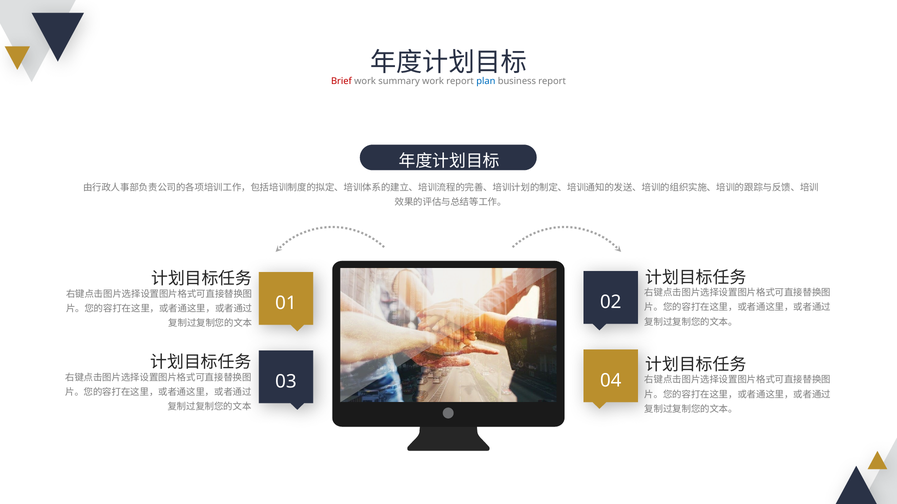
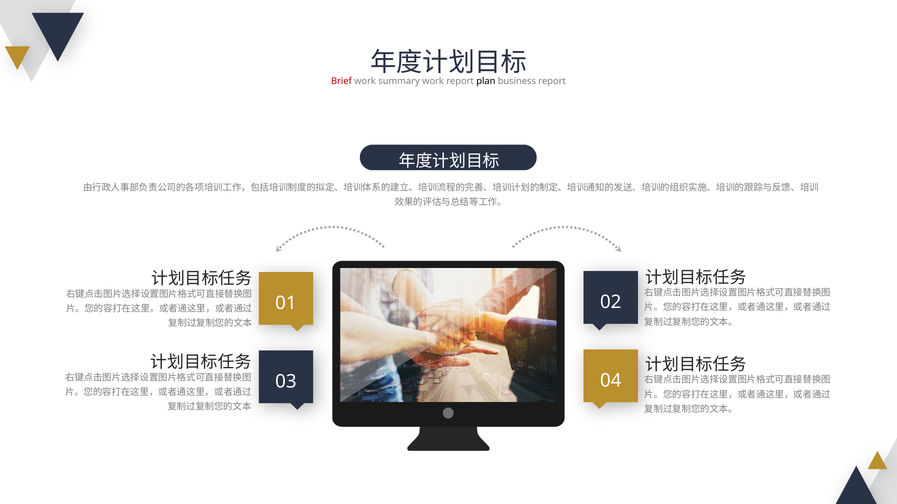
plan colour: blue -> black (486, 81)
